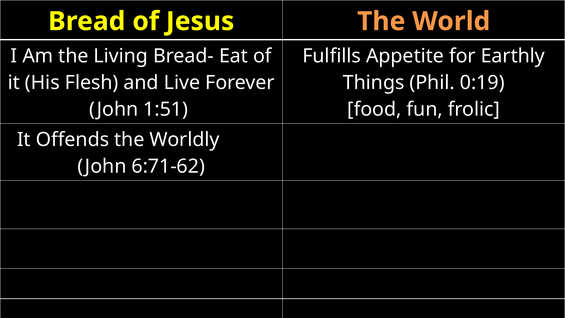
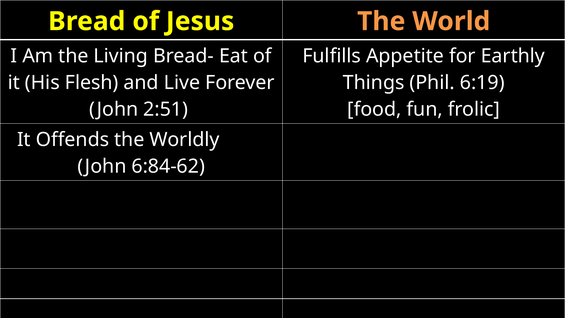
0:19: 0:19 -> 6:19 (482, 83)
1:51: 1:51 -> 2:51 (166, 109)
6:71-62: 6:71-62 -> 6:84-62 (168, 166)
